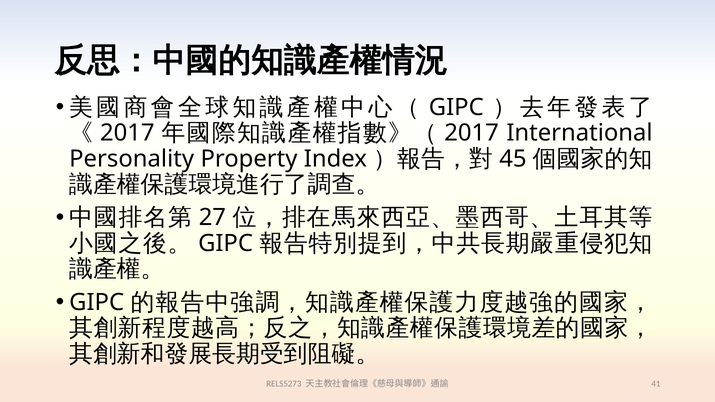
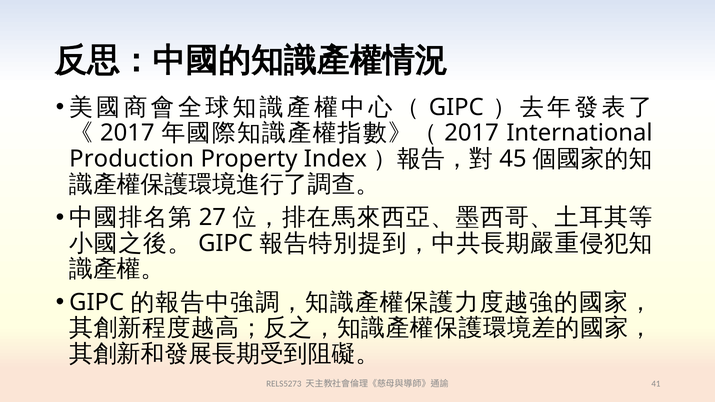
Personality: Personality -> Production (132, 159)
